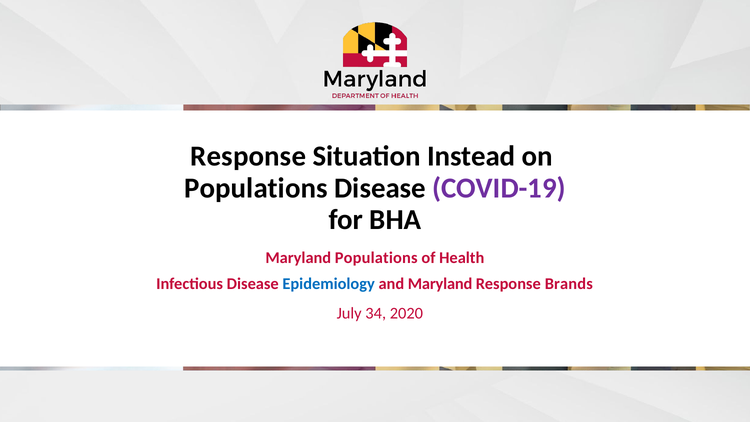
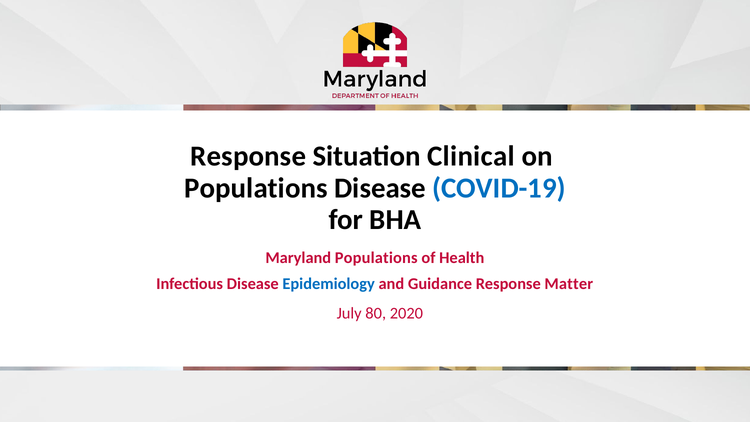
Instead: Instead -> Clinical (471, 156)
COVID-19 colour: purple -> blue (499, 188)
and Maryland: Maryland -> Guidance (440, 284)
Brands: Brands -> Matter (569, 284)
34: 34 -> 80 (376, 313)
